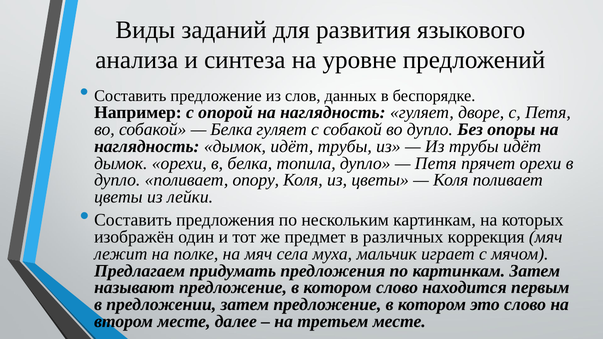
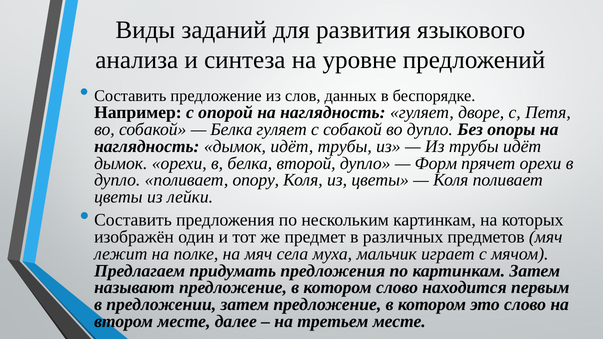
топила: топила -> второй (306, 163)
Петя: Петя -> Форм (436, 163)
коррекция: коррекция -> предметов (486, 237)
